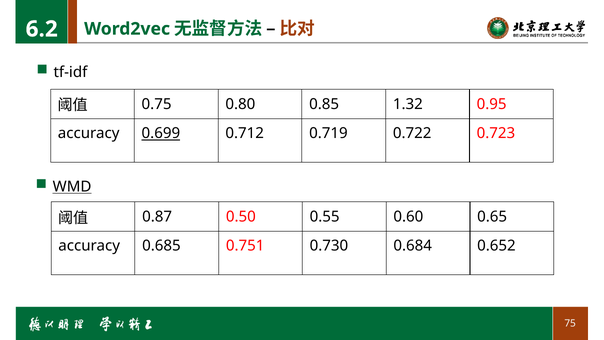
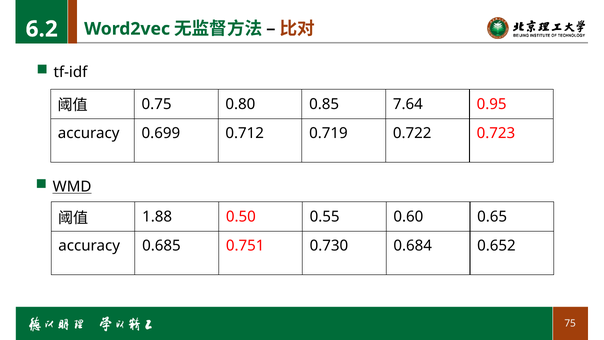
1.32: 1.32 -> 7.64 (408, 104)
0.699 underline: present -> none (161, 133)
0.87: 0.87 -> 1.88 (157, 217)
